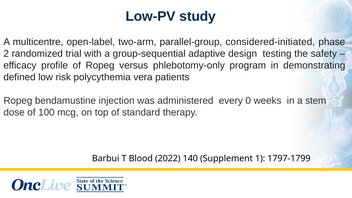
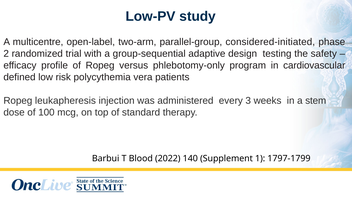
demonstrating: demonstrating -> cardiovascular (314, 65)
bendamustine: bendamustine -> leukapheresis (65, 101)
0: 0 -> 3 (248, 101)
